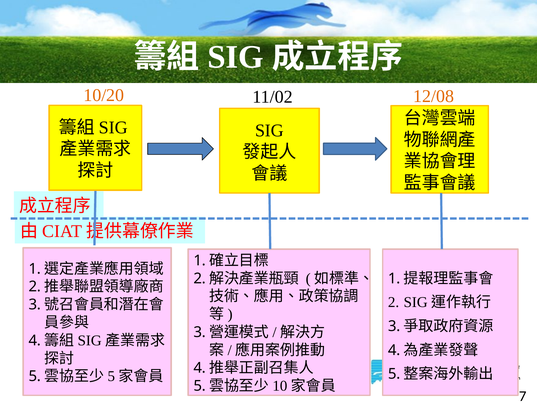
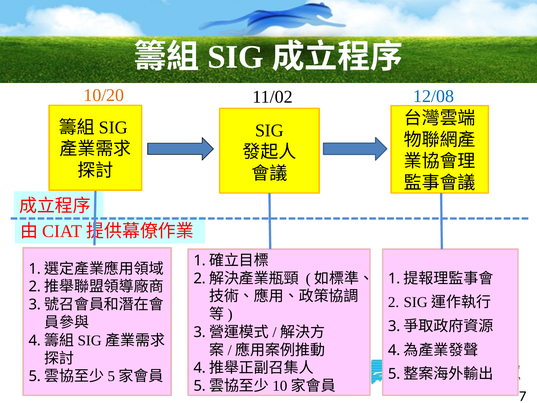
12/08 colour: orange -> blue (434, 96)
